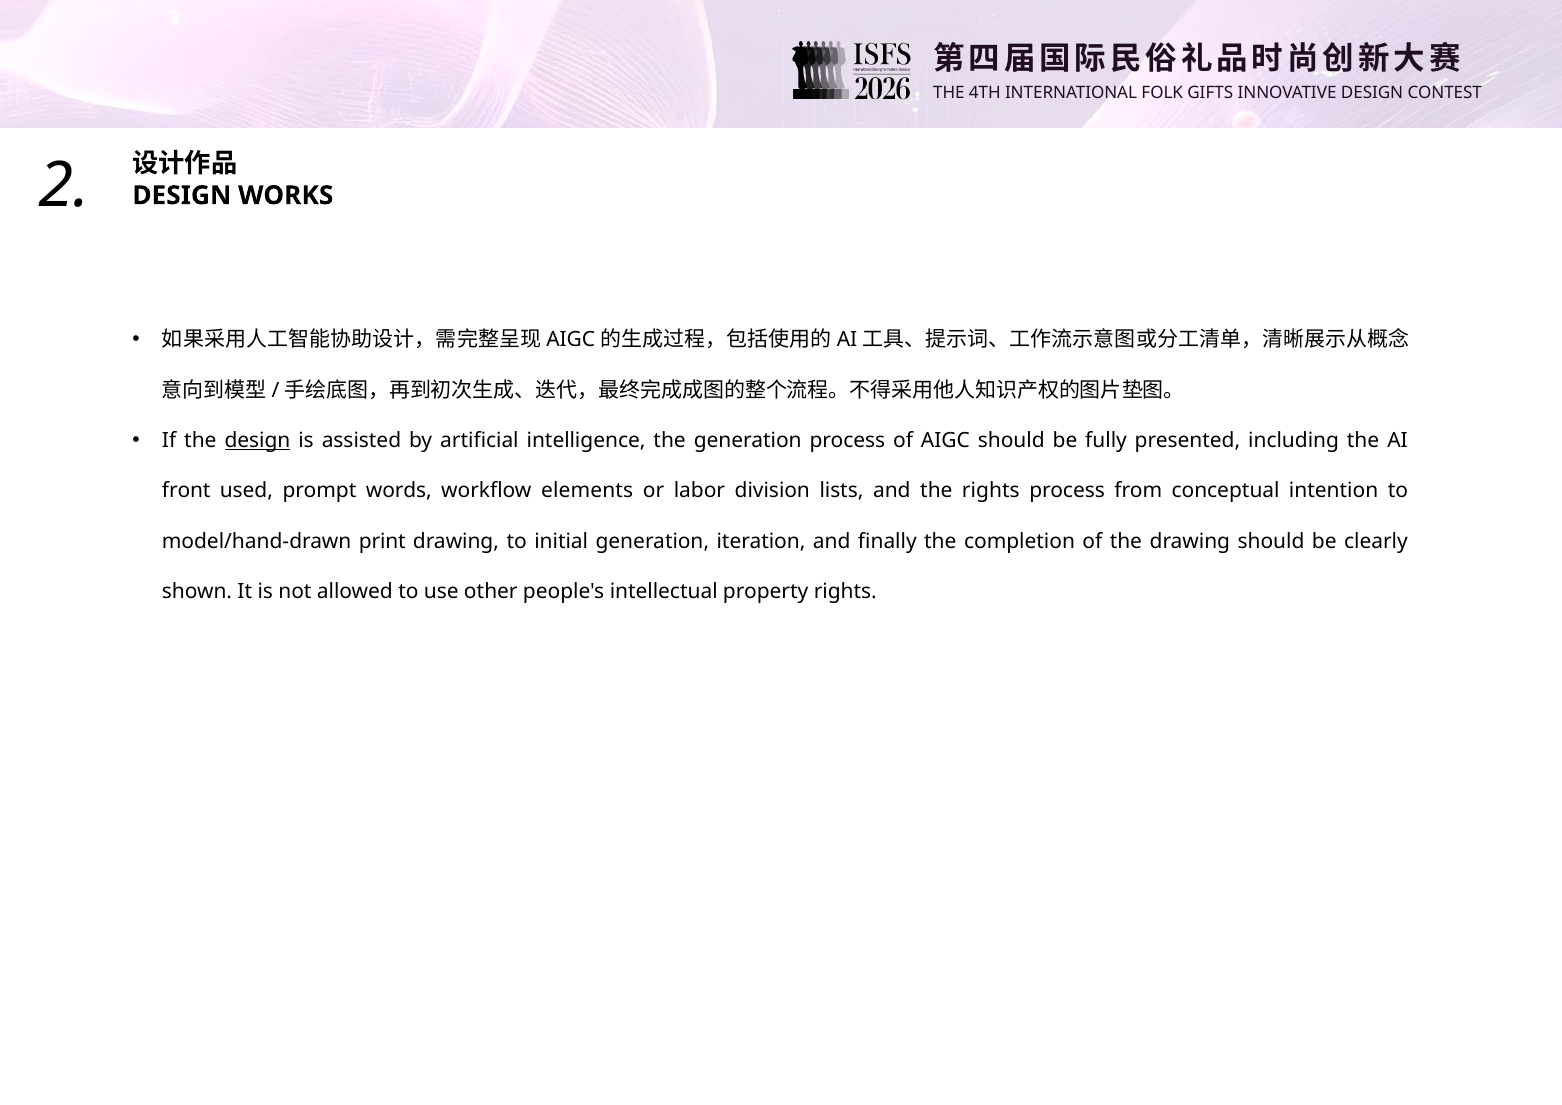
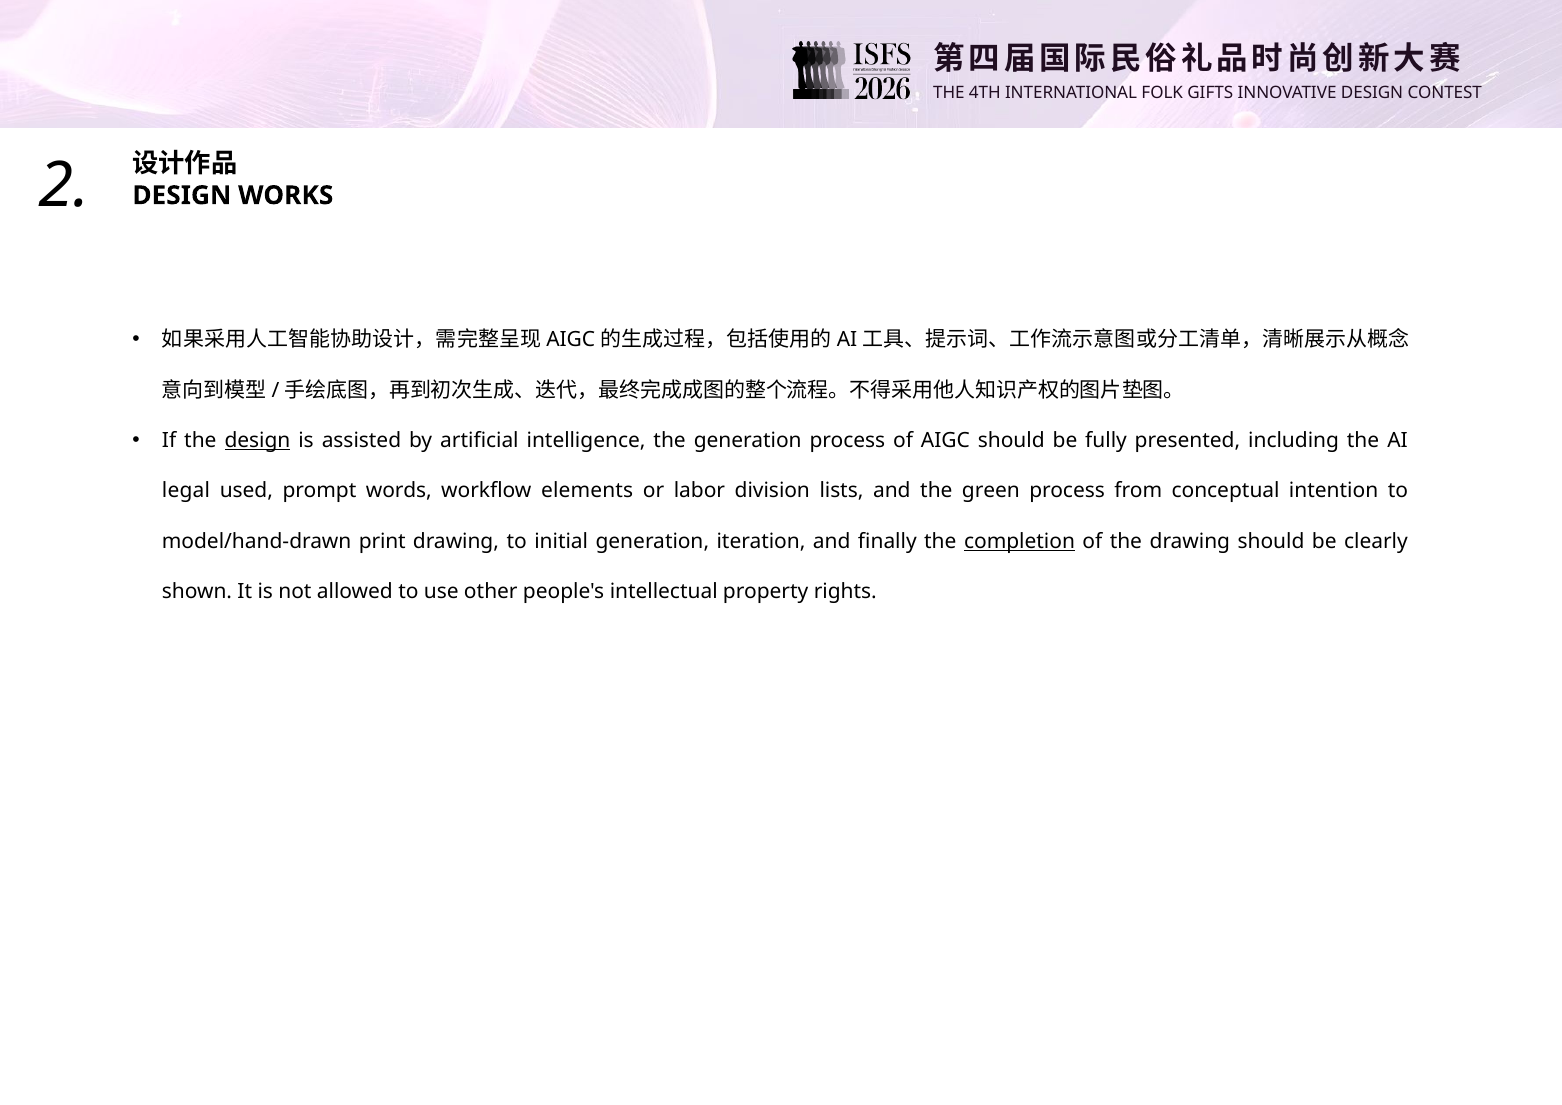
front: front -> legal (186, 491)
the rights: rights -> green (991, 491)
completion underline: none -> present (1020, 541)
